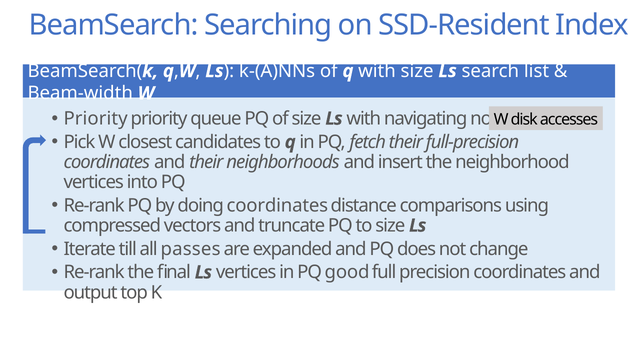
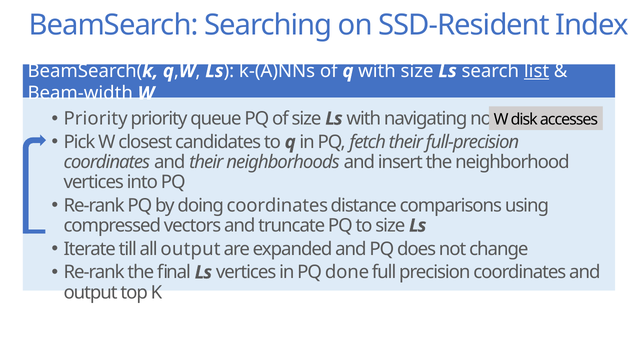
list underline: none -> present (537, 71)
all passes: passes -> output (191, 249)
good: good -> done (347, 272)
